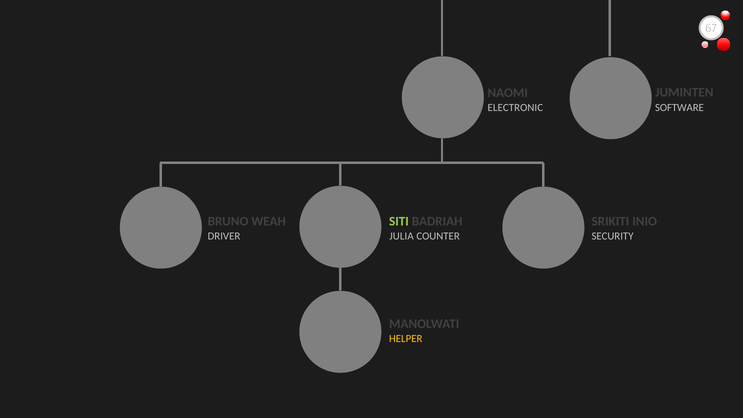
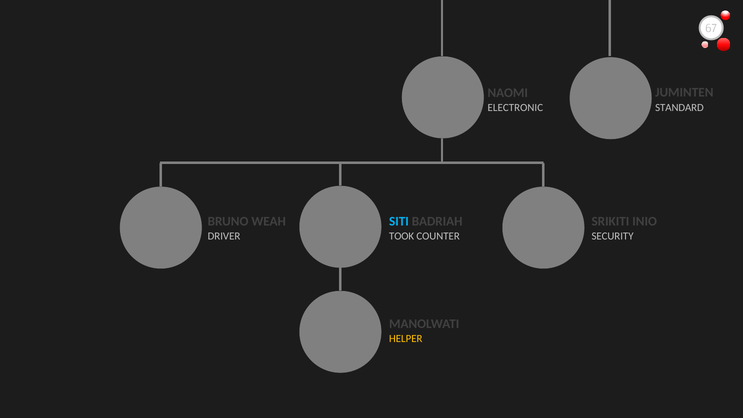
SOFTWARE: SOFTWARE -> STANDARD (679, 107)
SITI colour: light green -> light blue (399, 221)
JULIA: JULIA -> TOOK (402, 236)
